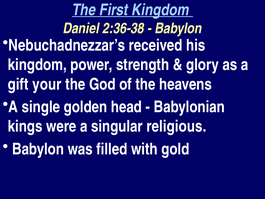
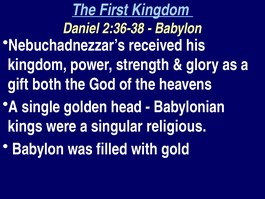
your: your -> both (47, 84)
